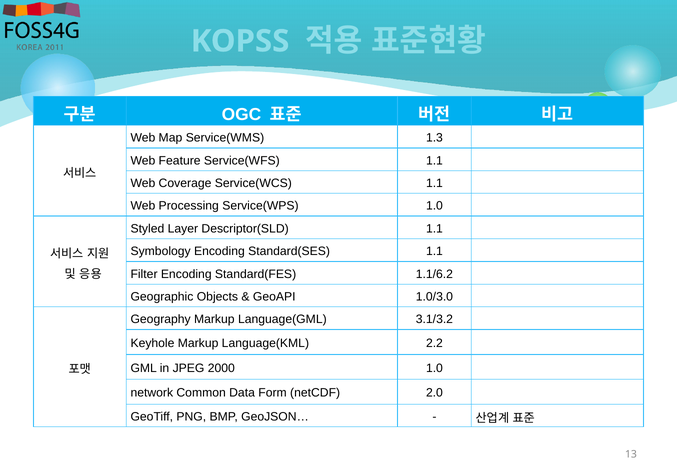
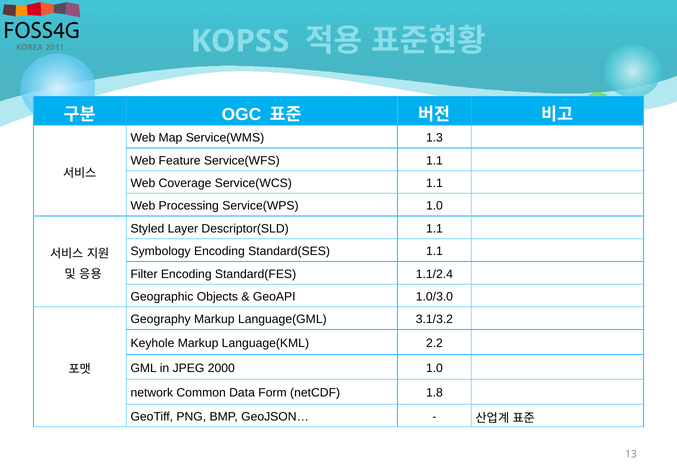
1.1/6.2: 1.1/6.2 -> 1.1/2.4 (434, 275)
2.0: 2.0 -> 1.8 (434, 394)
